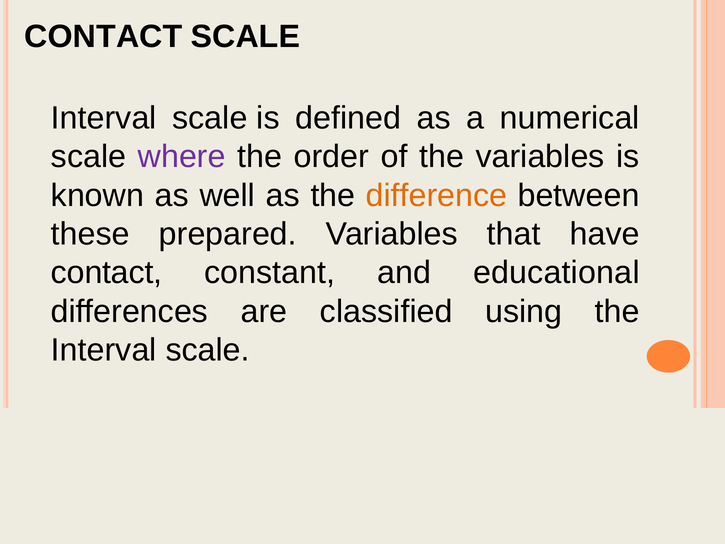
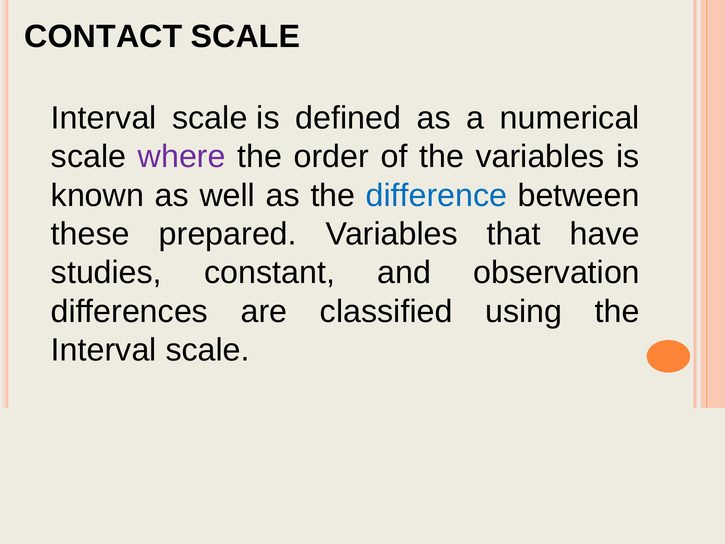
difference colour: orange -> blue (437, 195)
contact: contact -> studies (106, 273)
educational: educational -> observation (557, 273)
